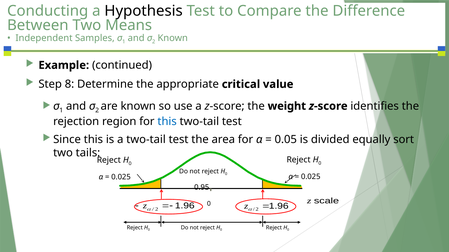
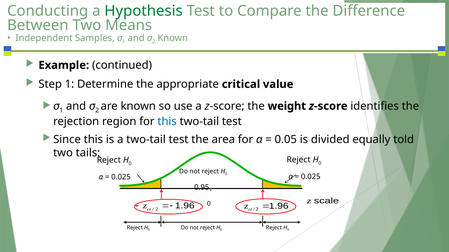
Hypothesis colour: black -> green (144, 11)
Step 8: 8 -> 1 (69, 84)
sort: sort -> told (404, 140)
